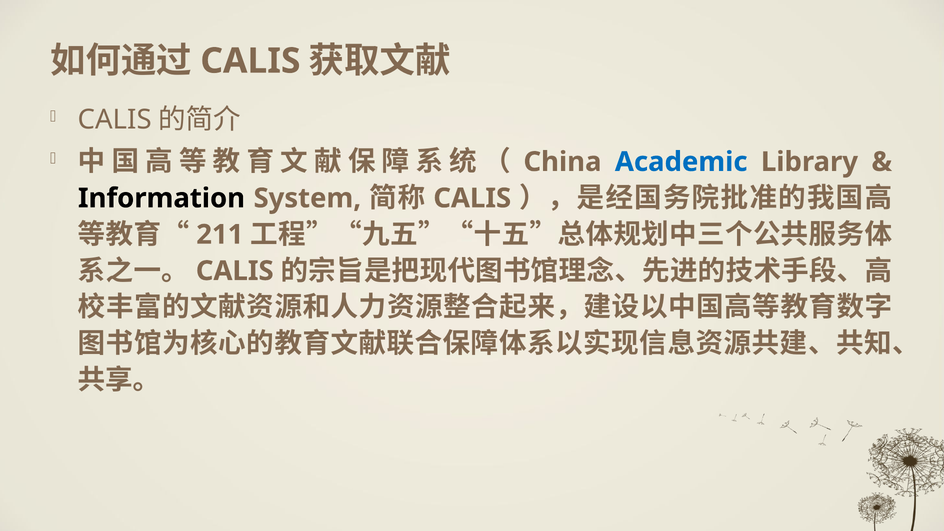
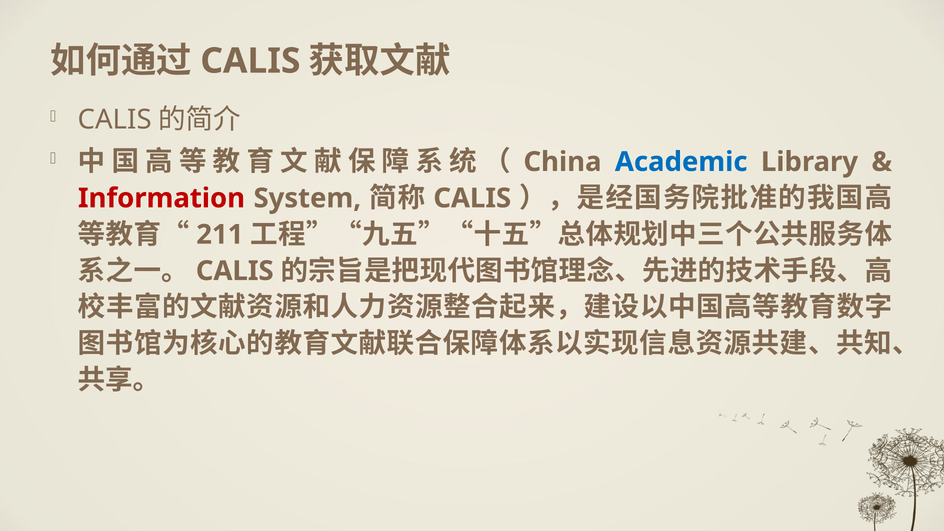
Information colour: black -> red (161, 198)
